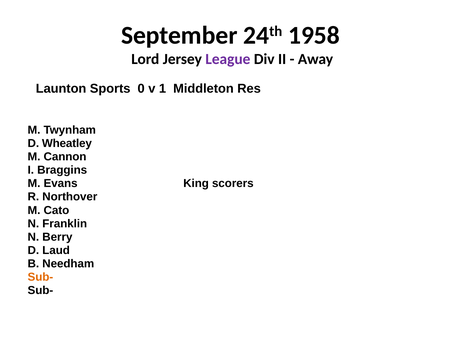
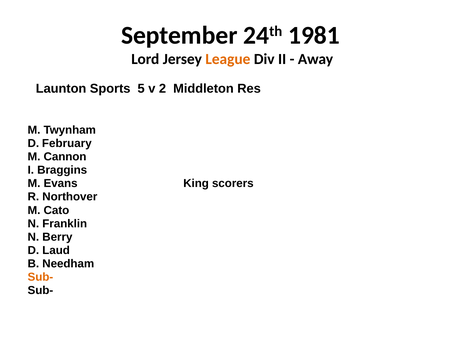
1958: 1958 -> 1981 (314, 35)
League colour: purple -> orange (228, 59)
0: 0 -> 5 (141, 89)
1: 1 -> 2 (163, 89)
Wheatley: Wheatley -> February (67, 143)
